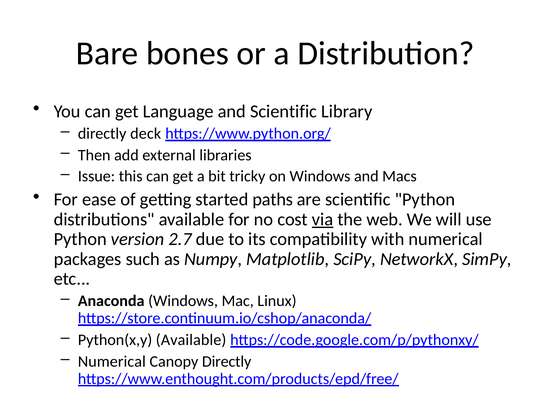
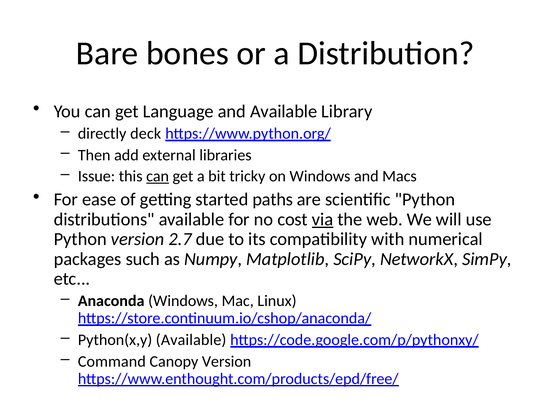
and Scientific: Scientific -> Available (284, 111)
can underline: none -> present (158, 176)
Numerical: Numerical -> Command (112, 362)
Canopy Directly: Directly -> Version (227, 362)
